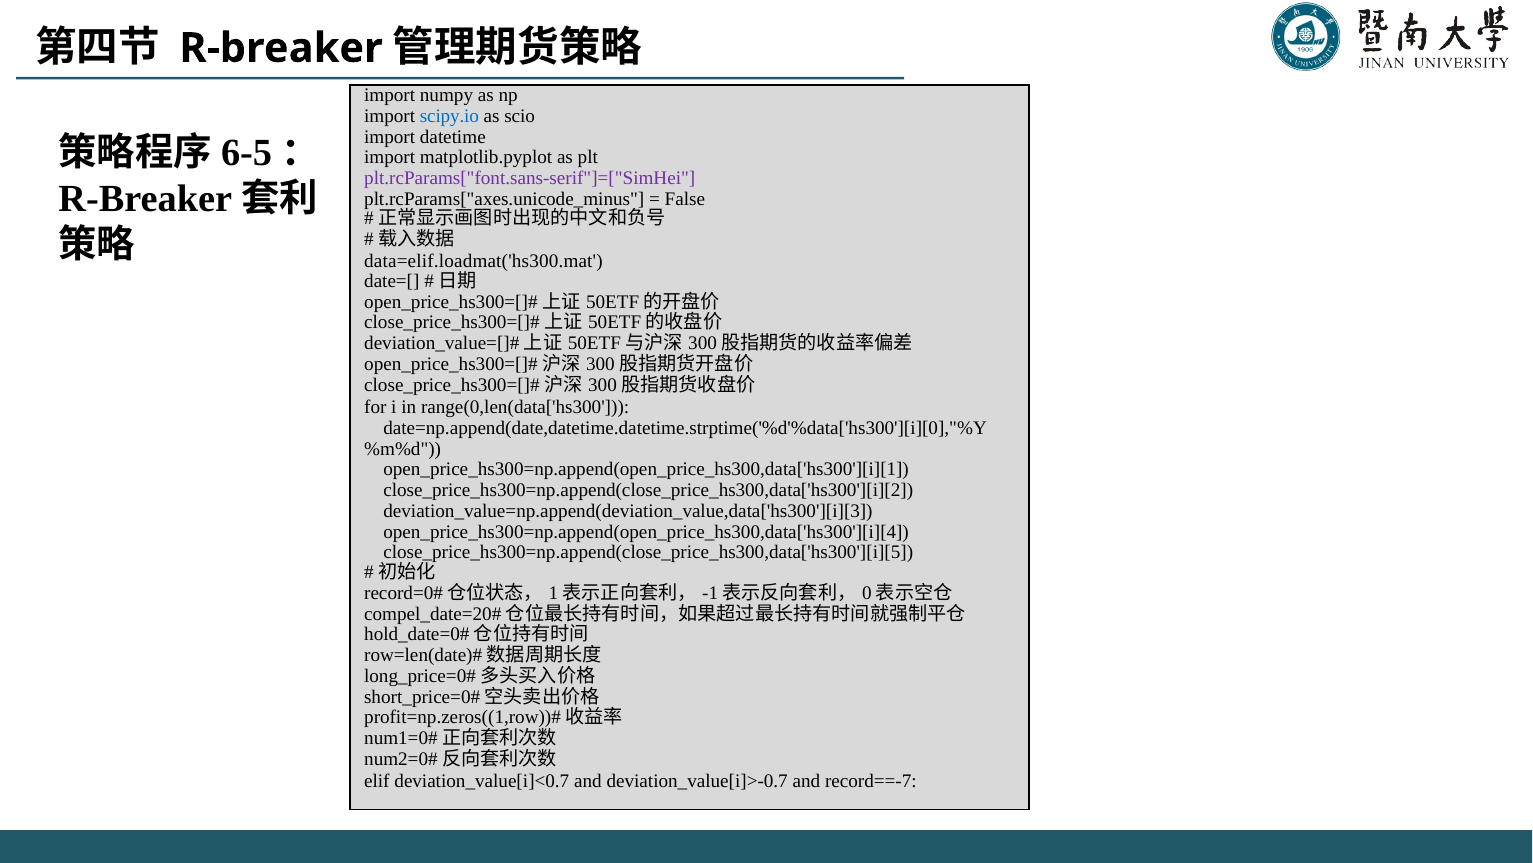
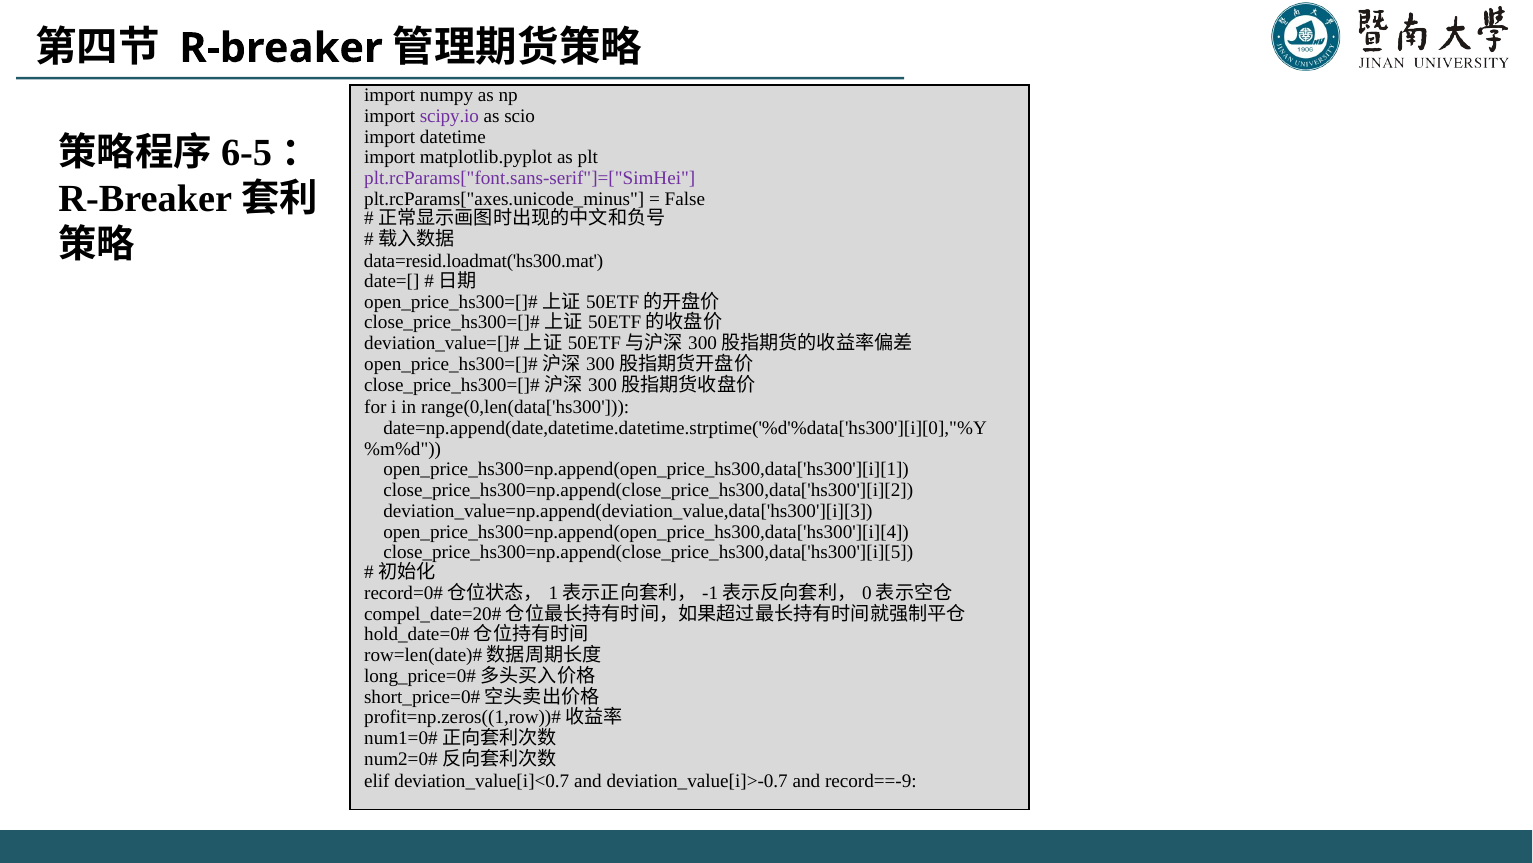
scipy.io colour: blue -> purple (449, 116)
data=elif.loadmat('hs300.mat: data=elif.loadmat('hs300.mat -> data=resid.loadmat('hs300.mat (484, 261)
record==-7: record==-7 -> record==-9 (871, 781)
